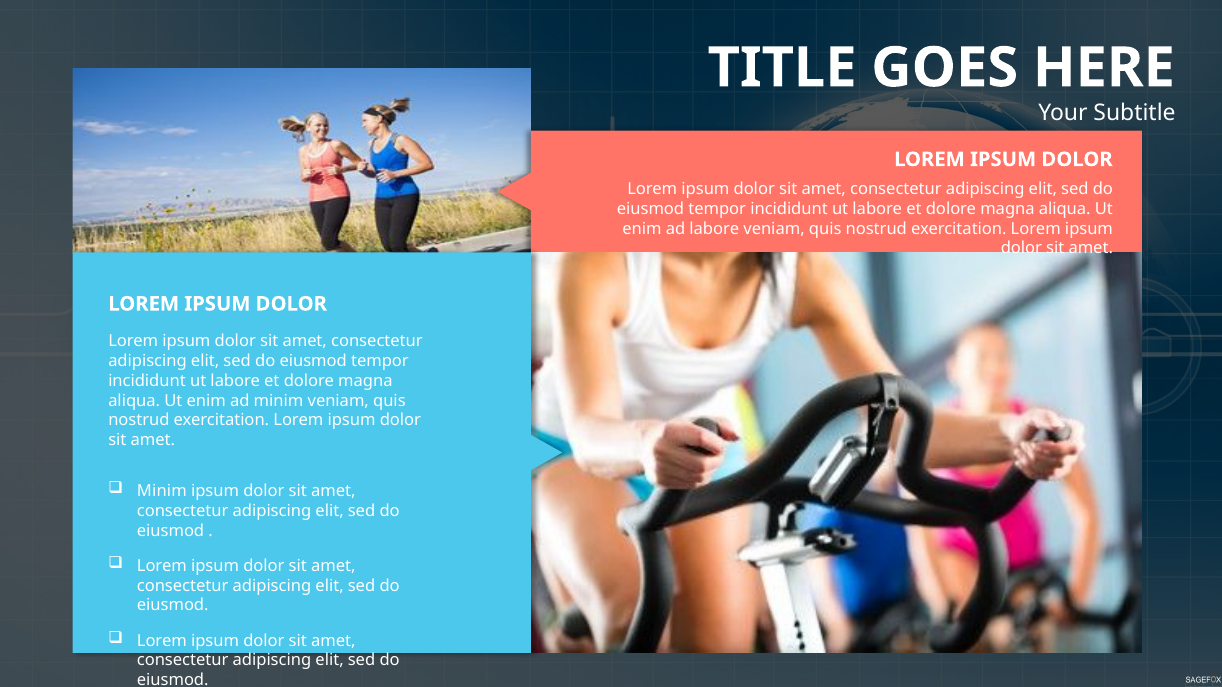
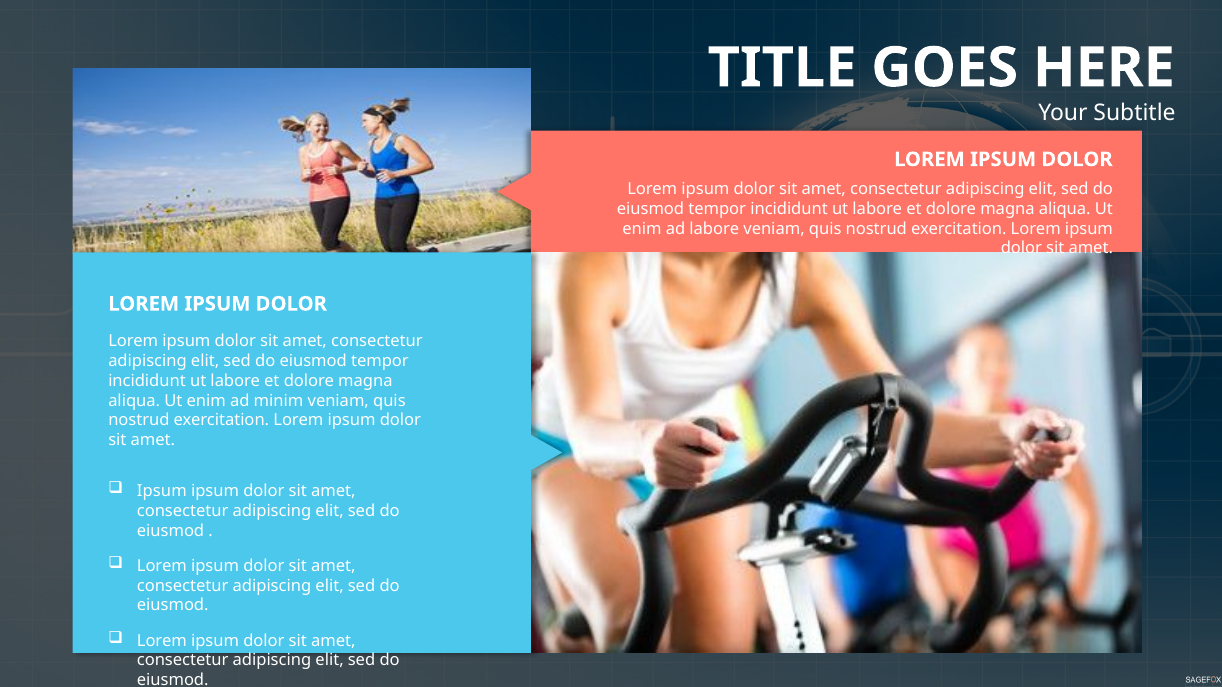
Minim: Minim -> Ipsum (162, 491)
